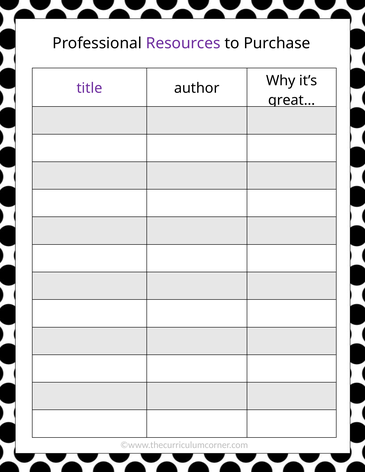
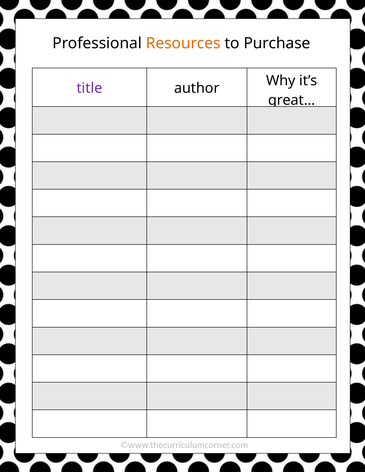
Resources colour: purple -> orange (183, 43)
